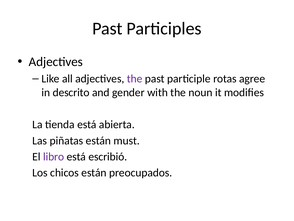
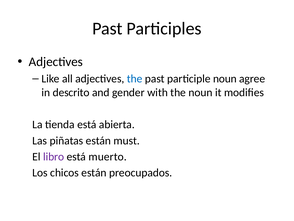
the colour: purple -> blue (135, 79)
participle rotas: rotas -> noun (225, 79)
escribió: escribió -> muerto (108, 156)
